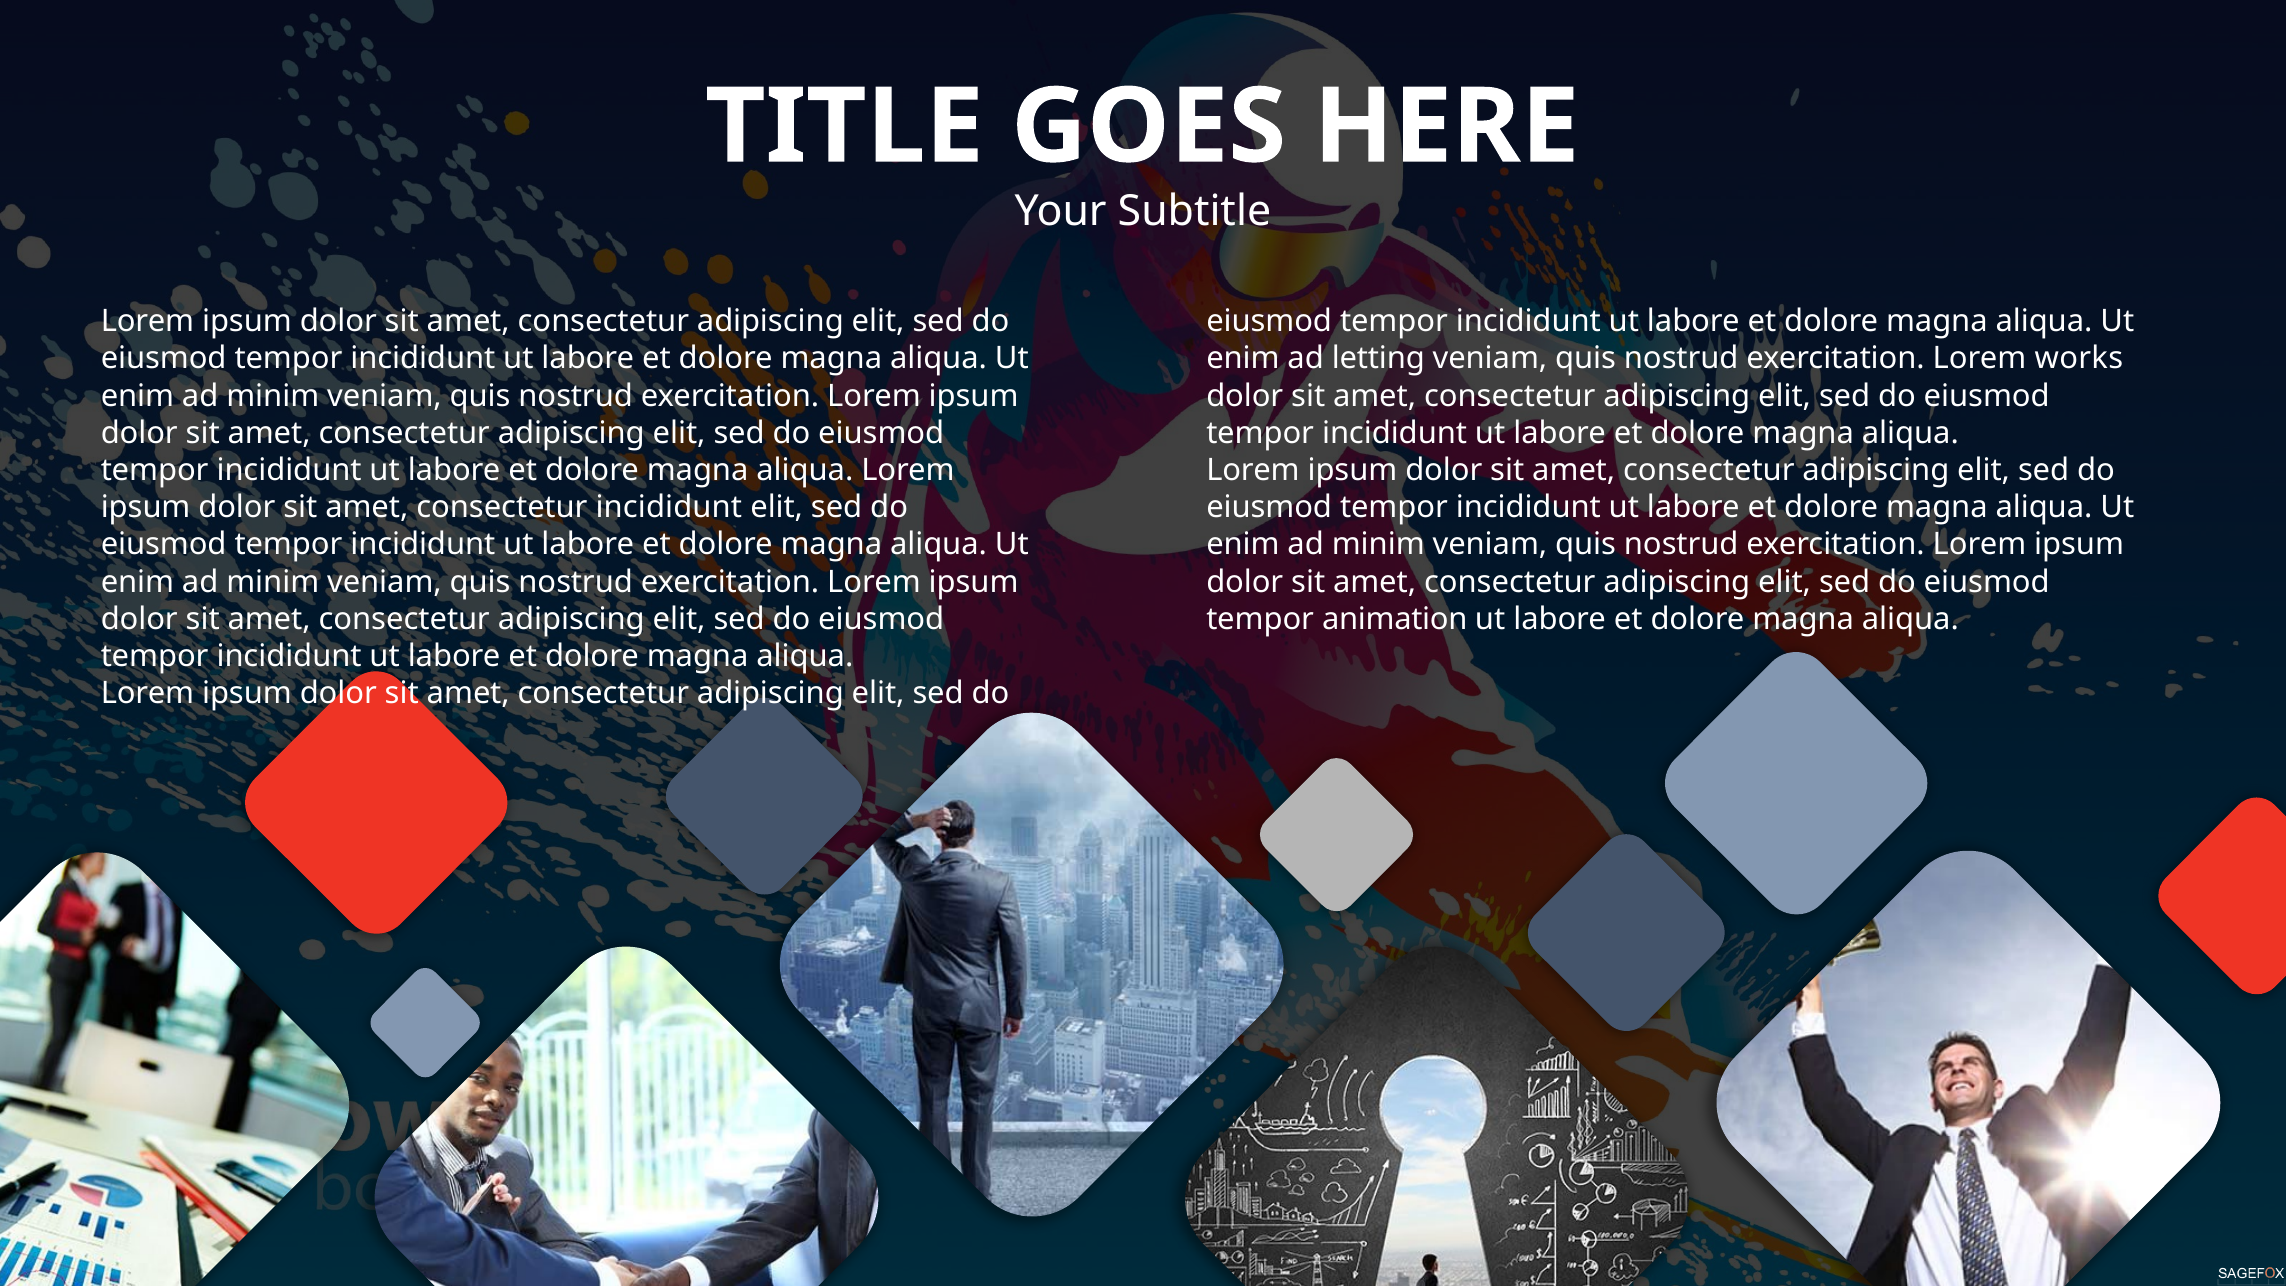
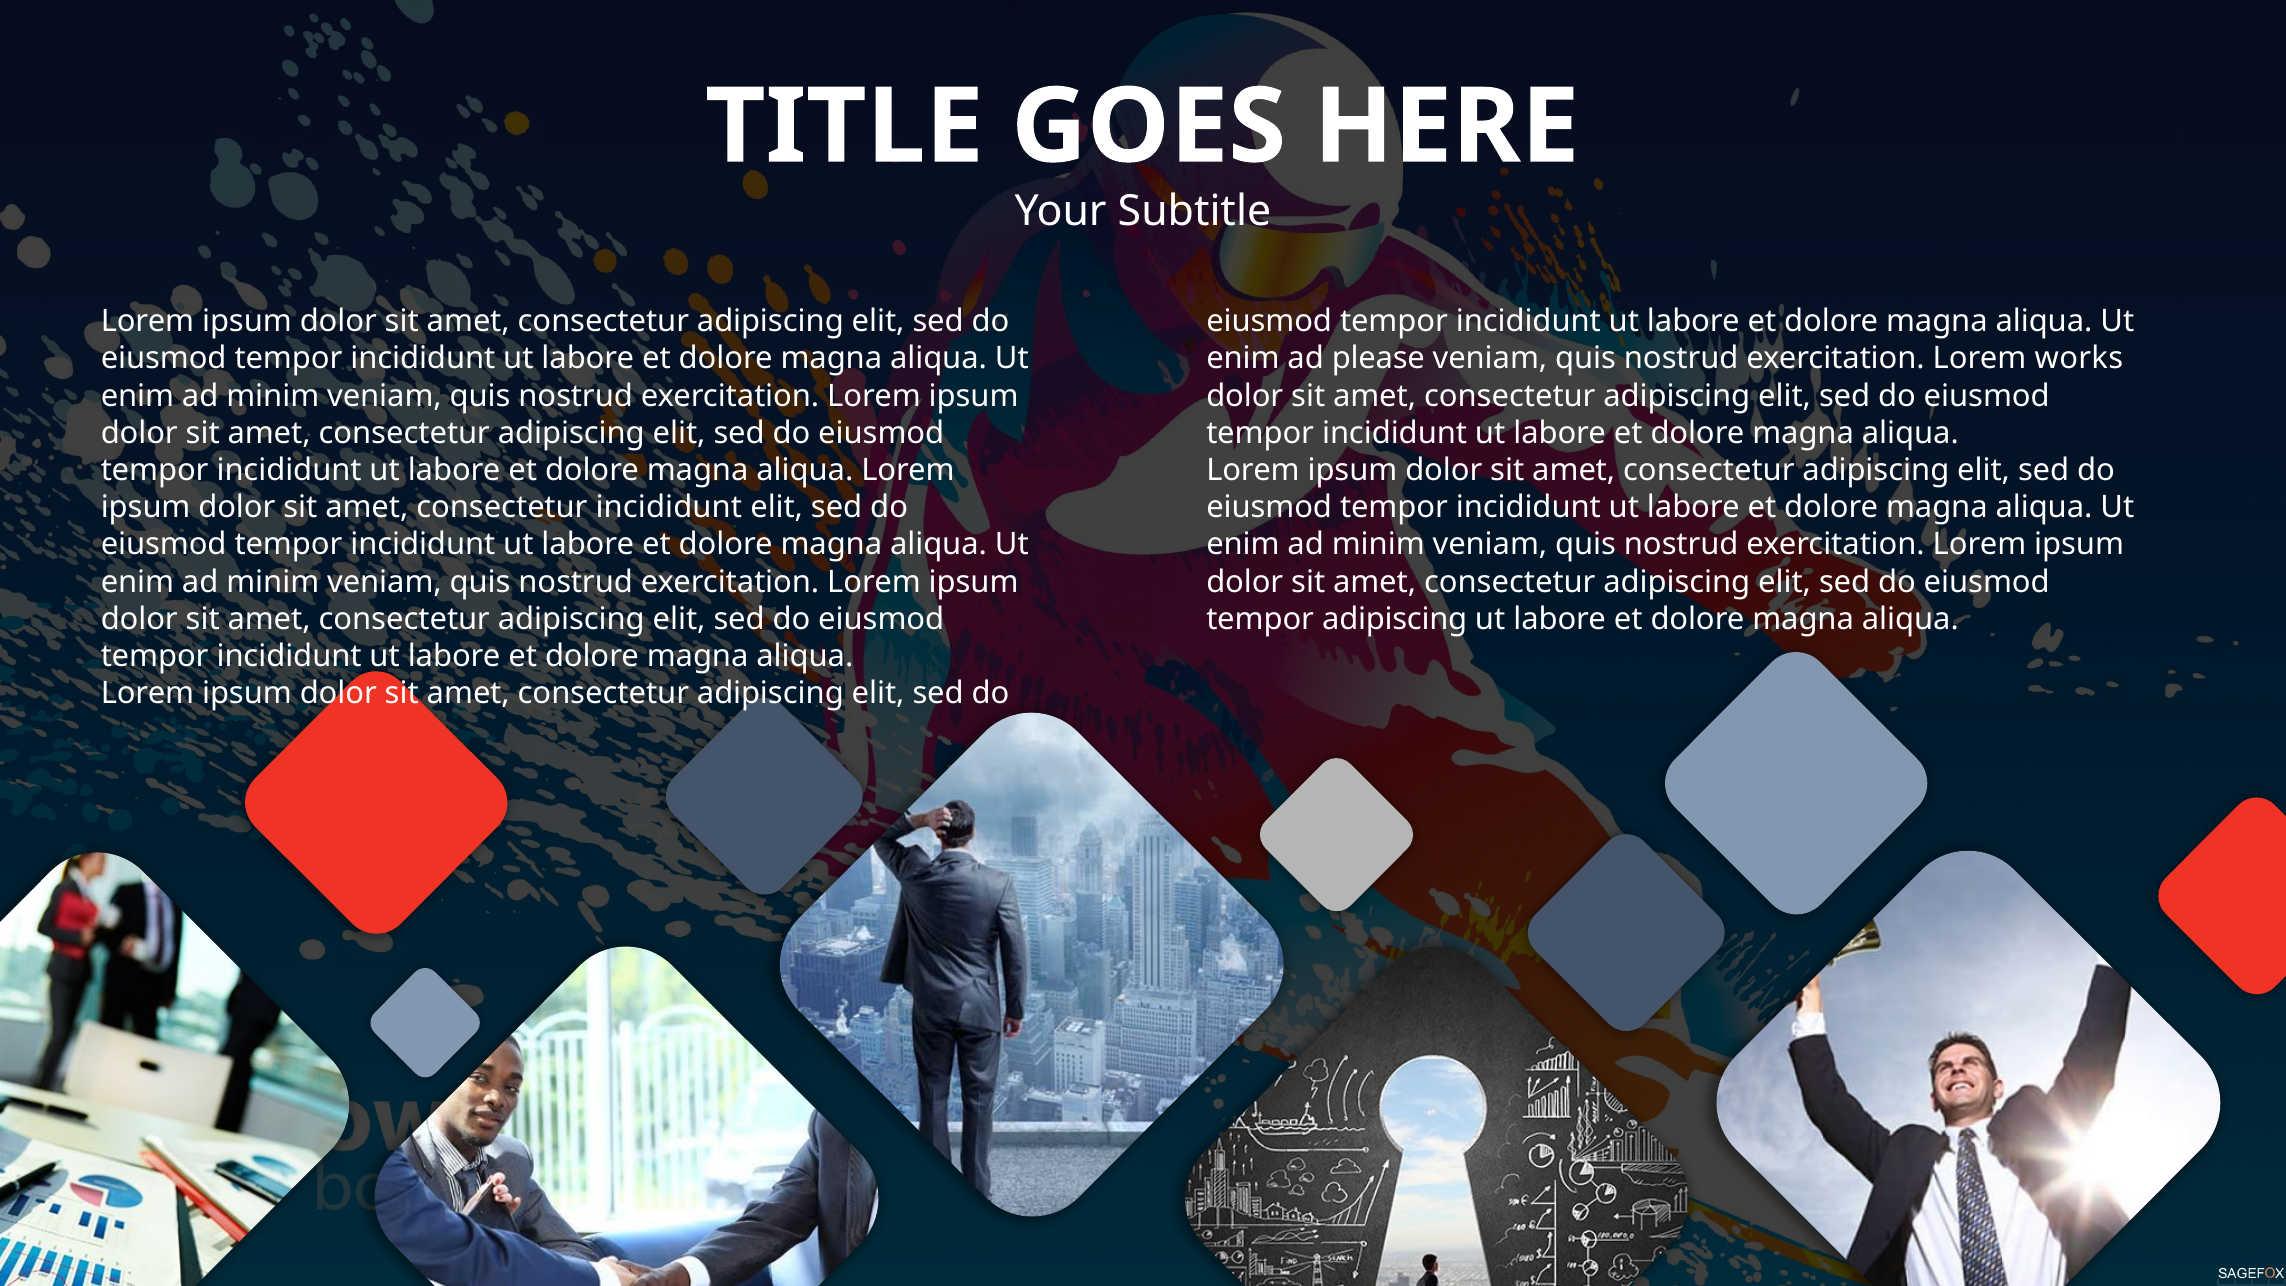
letting: letting -> please (1378, 359)
tempor animation: animation -> adipiscing (1395, 619)
